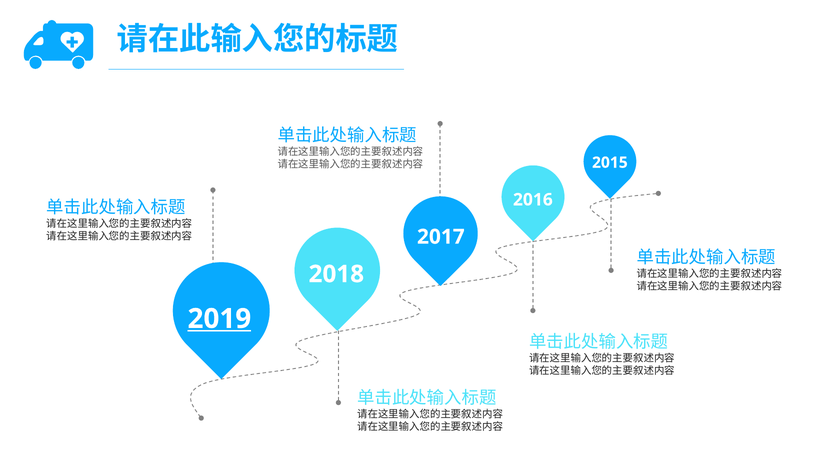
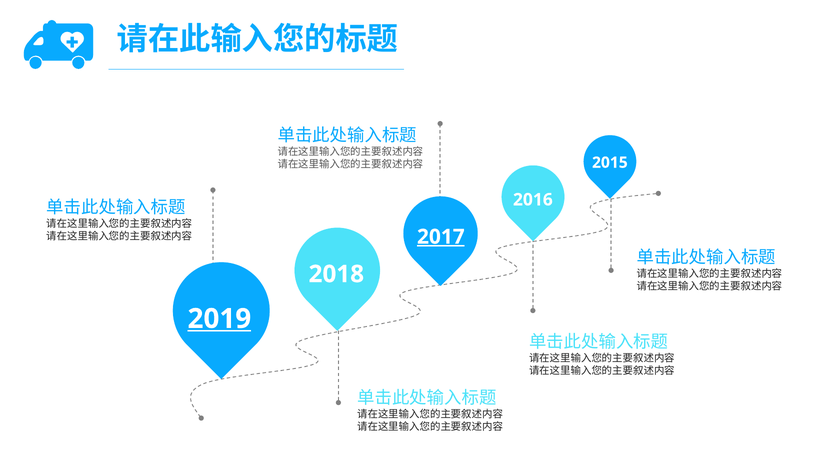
2017 underline: none -> present (441, 237)
